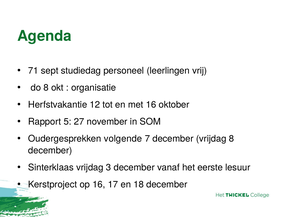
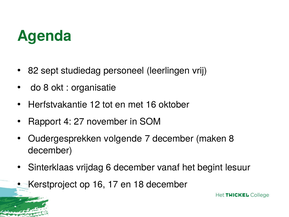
71: 71 -> 82 (33, 71)
5: 5 -> 4 (68, 121)
december vrijdag: vrijdag -> maken (211, 138)
3: 3 -> 6 (109, 167)
eerste: eerste -> begint (210, 167)
